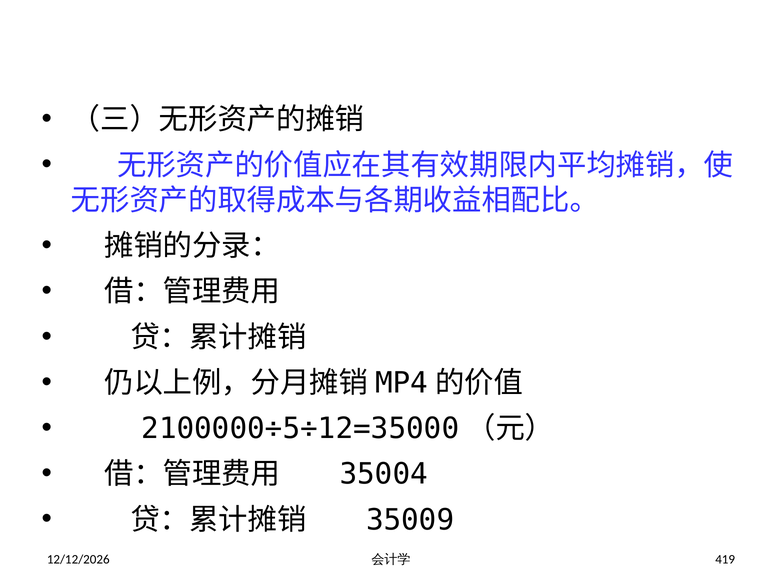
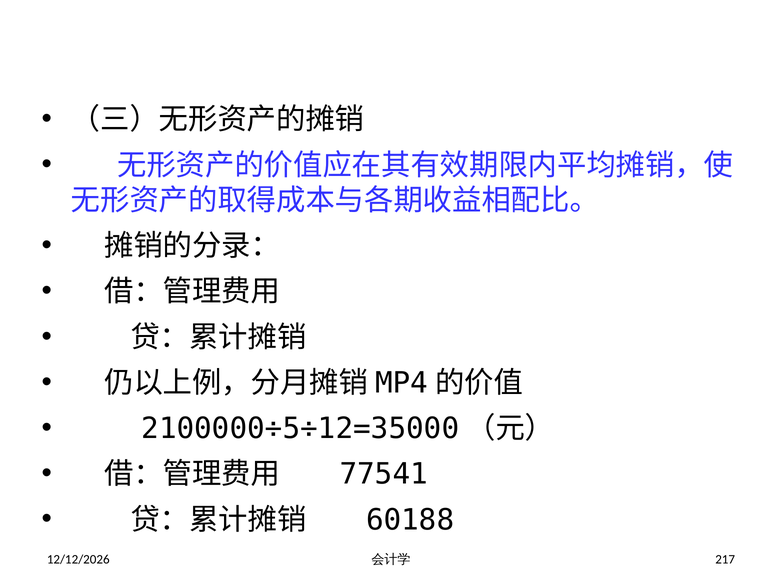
35004: 35004 -> 77541 (384, 475)
35009: 35009 -> 60188 (410, 520)
419: 419 -> 217 (725, 560)
